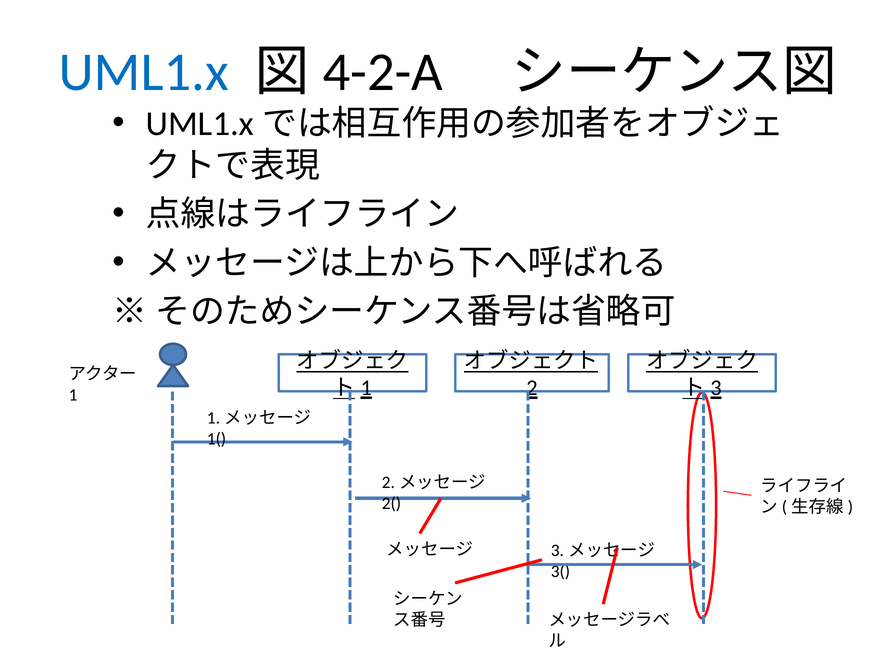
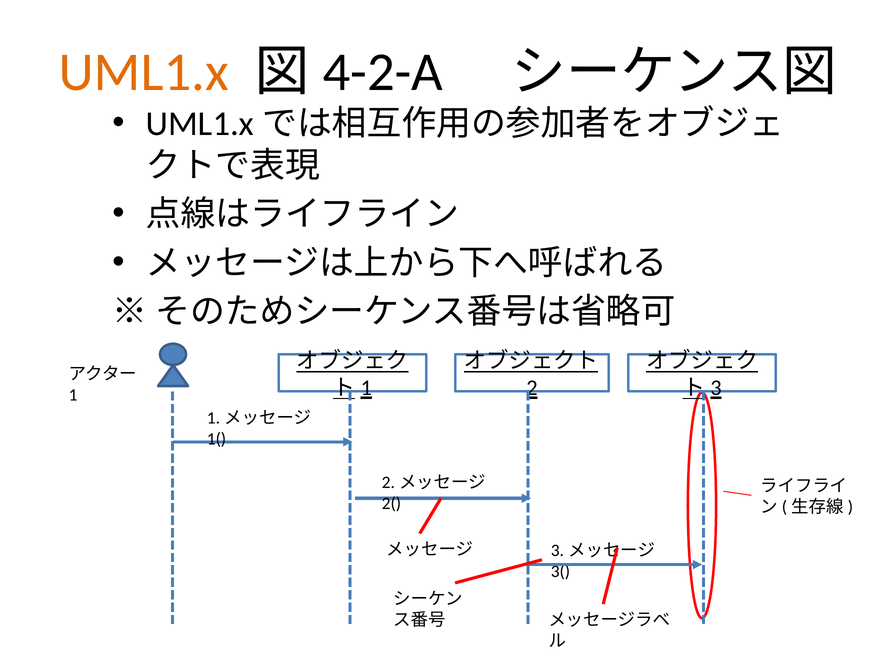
UML1.x colour: blue -> orange (144, 72)
